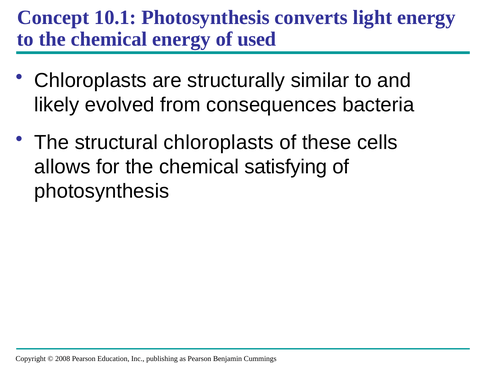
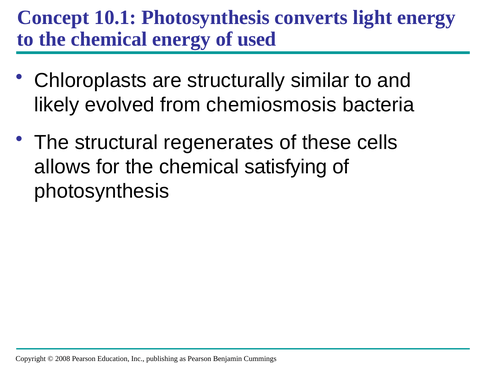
consequences: consequences -> chemiosmosis (271, 105)
structural chloroplasts: chloroplasts -> regenerates (219, 142)
